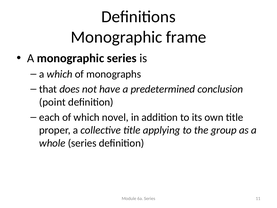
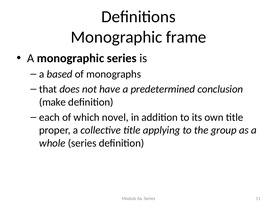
a which: which -> based (60, 74)
point: point -> make (53, 102)
